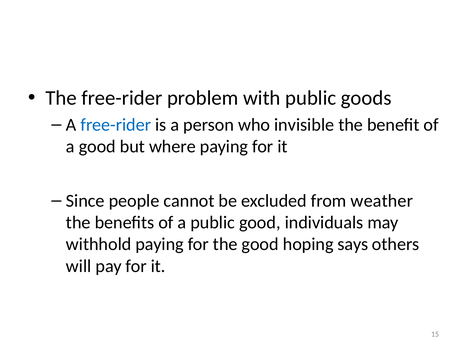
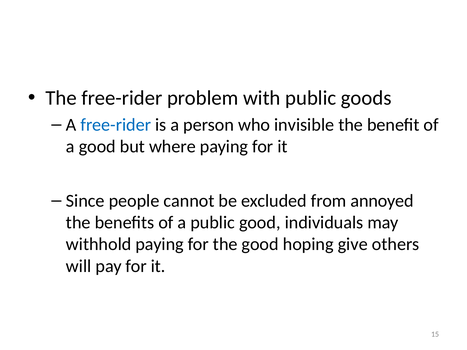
weather: weather -> annoyed (382, 201)
says: says -> give (353, 244)
